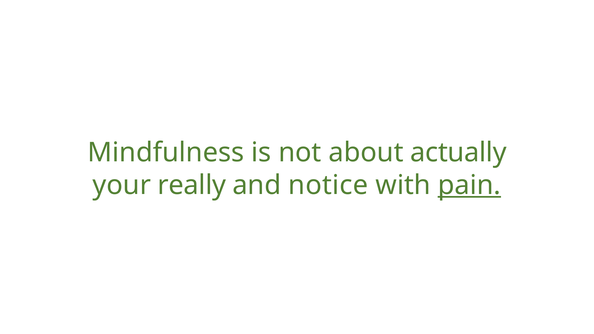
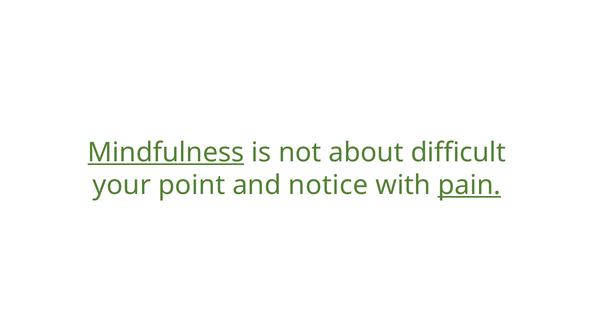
Mindfulness underline: none -> present (166, 153)
actually: actually -> difficult (458, 153)
really: really -> point (192, 185)
